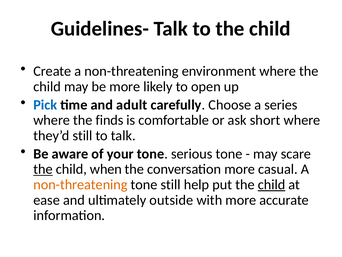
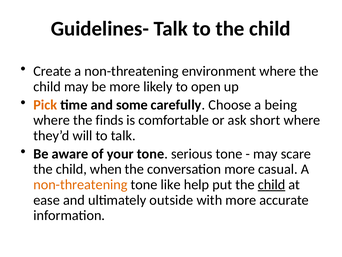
Pick colour: blue -> orange (45, 105)
adult: adult -> some (132, 105)
series: series -> being (281, 105)
they’d still: still -> will (83, 135)
the underline: present -> none (43, 169)
tone still: still -> like (171, 184)
